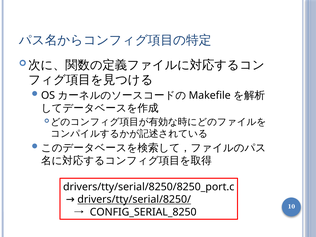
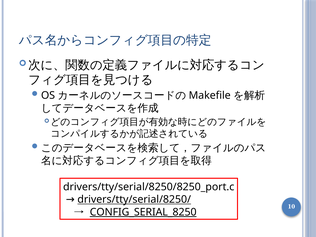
CONFIG_SERIAL_8250 underline: none -> present (143, 212)
